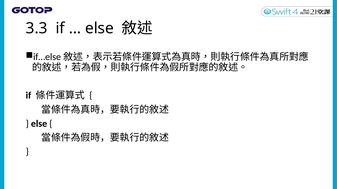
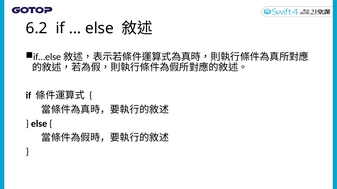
3.3: 3.3 -> 6.2 (37, 28)
